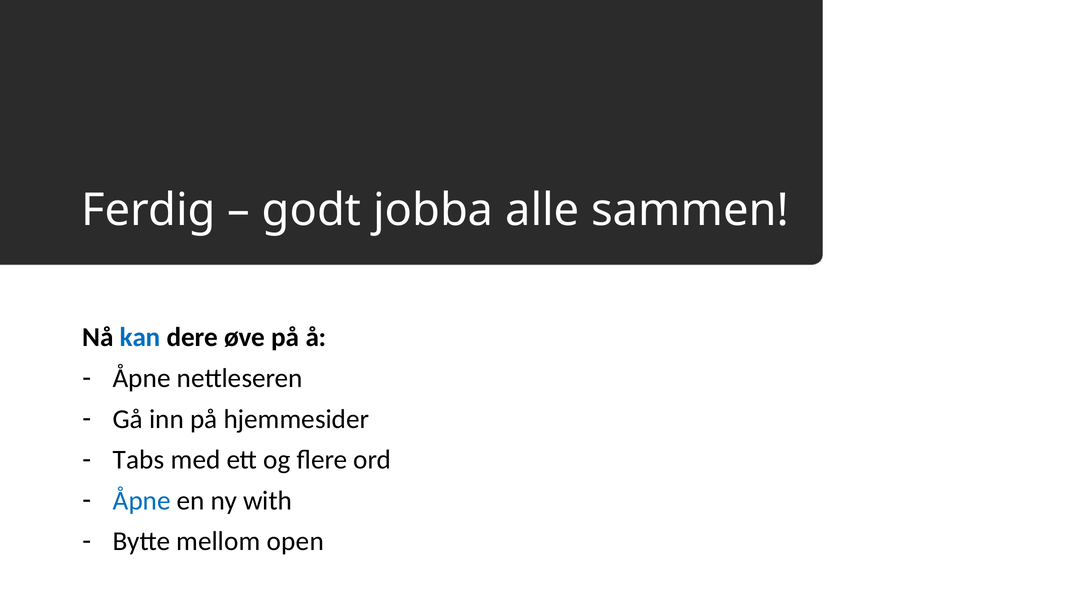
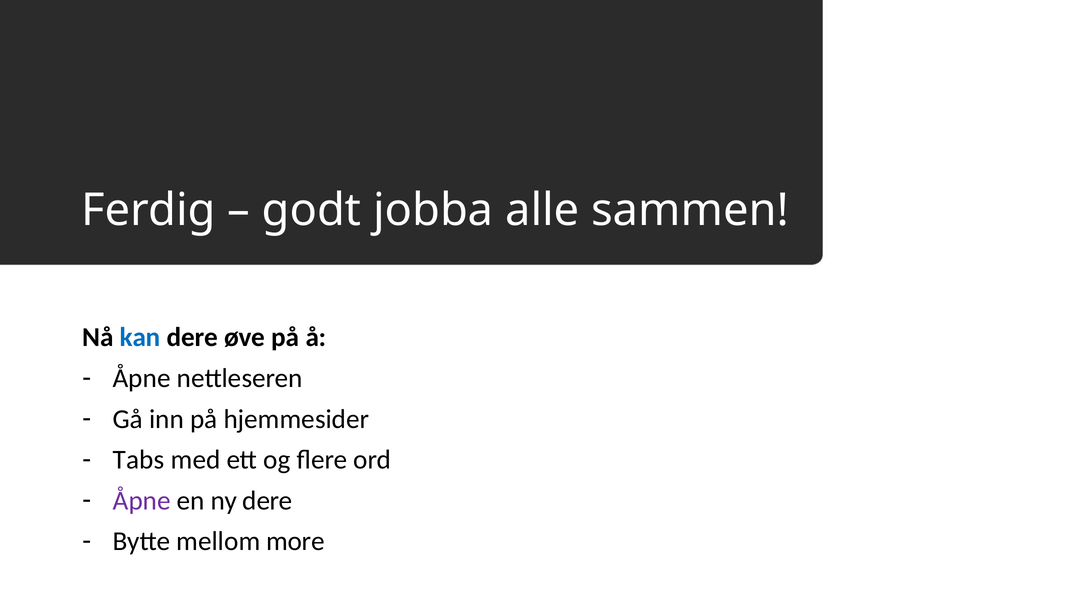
Åpne colour: blue -> purple (142, 500)
ny with: with -> dere (268, 500)
open: open -> more (296, 541)
